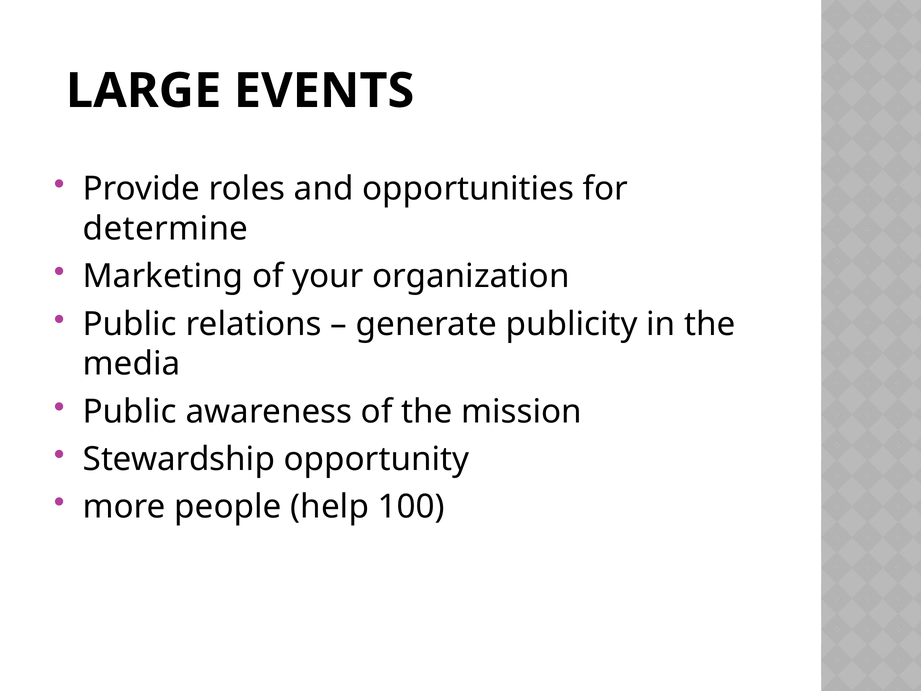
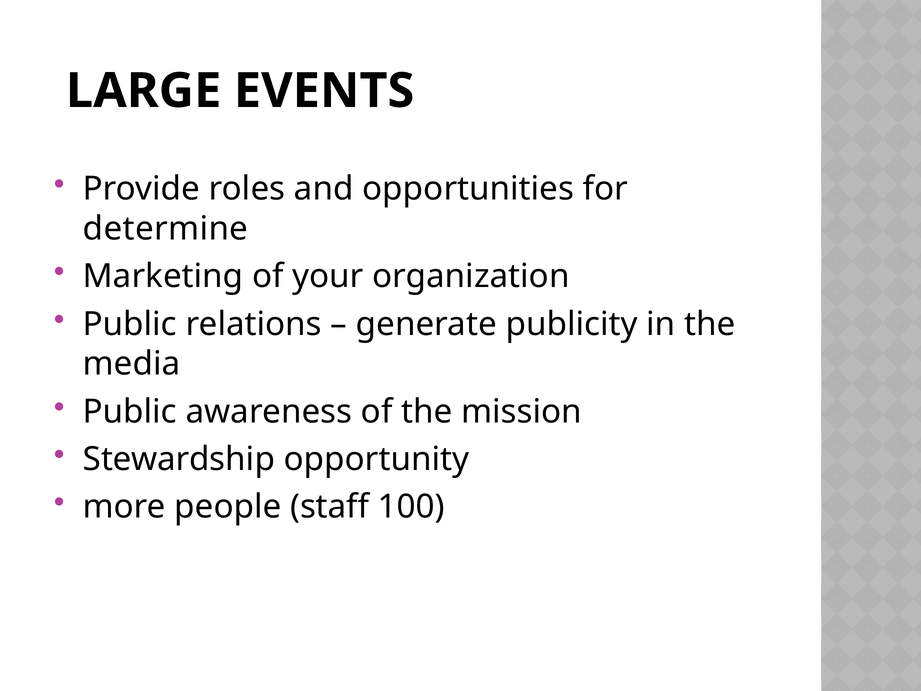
help: help -> staff (330, 507)
